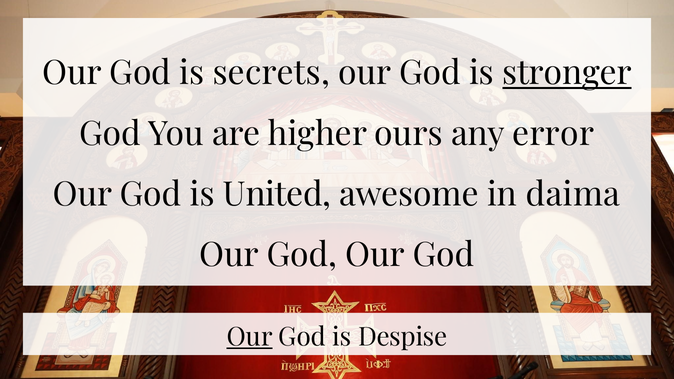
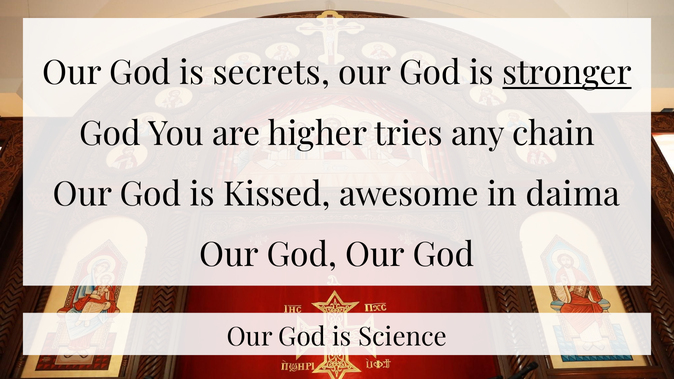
ours: ours -> tries (409, 134)
error: error -> chain (553, 134)
United: United -> Kissed (277, 195)
Our underline: present -> none (250, 337)
Despise: Despise -> Science (403, 337)
